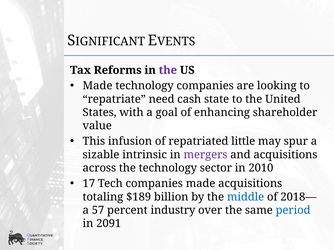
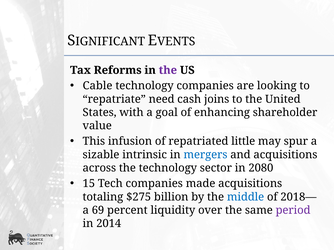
Made: Made -> Cable (98, 86)
state: state -> joins (217, 99)
mergers colour: purple -> blue (205, 155)
2010: 2010 -> 2080 (261, 168)
17: 17 -> 15 (89, 184)
$189: $189 -> $275 (139, 197)
57: 57 -> 69 (98, 211)
industry: industry -> liquidity (173, 211)
period colour: blue -> purple (293, 211)
2091: 2091 -> 2014 (109, 224)
